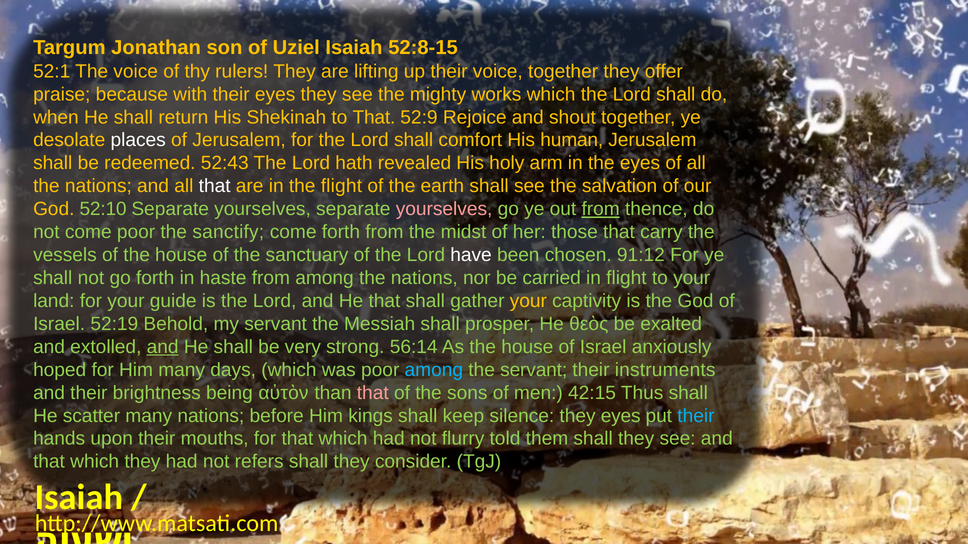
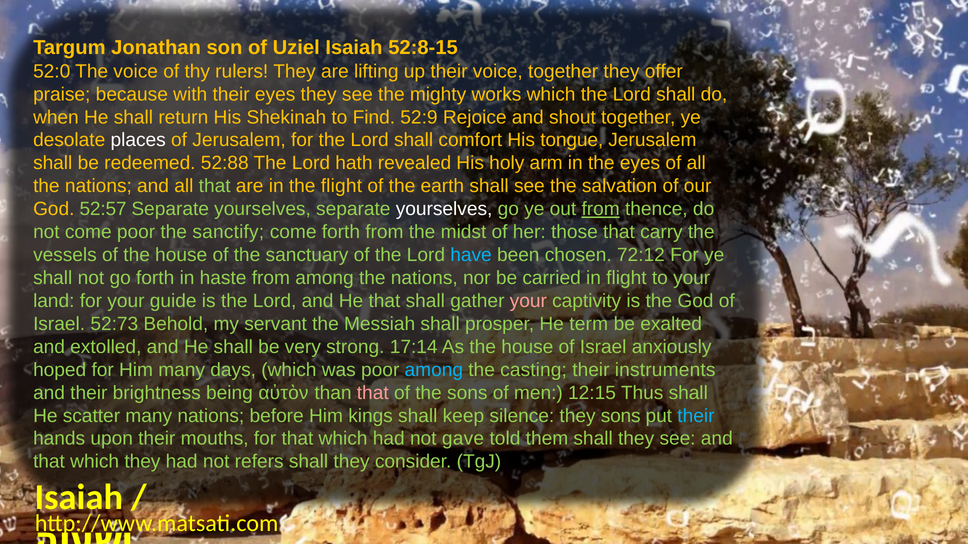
52:1: 52:1 -> 52:0 (52, 71)
to That: That -> Find (374, 117)
human: human -> tongue (572, 140)
52:43: 52:43 -> 52:88 (225, 163)
that colour: white -> light green (215, 186)
52:10: 52:10 -> 52:57 (103, 209)
yourselves colour: pink -> white (444, 209)
have colour: white -> light blue (471, 255)
91:12: 91:12 -> 72:12 (641, 255)
your colour: yellow -> pink (528, 301)
52:19: 52:19 -> 52:73 (114, 324)
θεὸς: θεὸς -> term (589, 324)
and underline: present -> none (163, 347)
56:14: 56:14 -> 17:14 (414, 347)
the servant: servant -> casting (534, 370)
42:15: 42:15 -> 12:15 (592, 393)
they eyes: eyes -> sons (621, 416)
flurry: flurry -> gave (463, 439)
